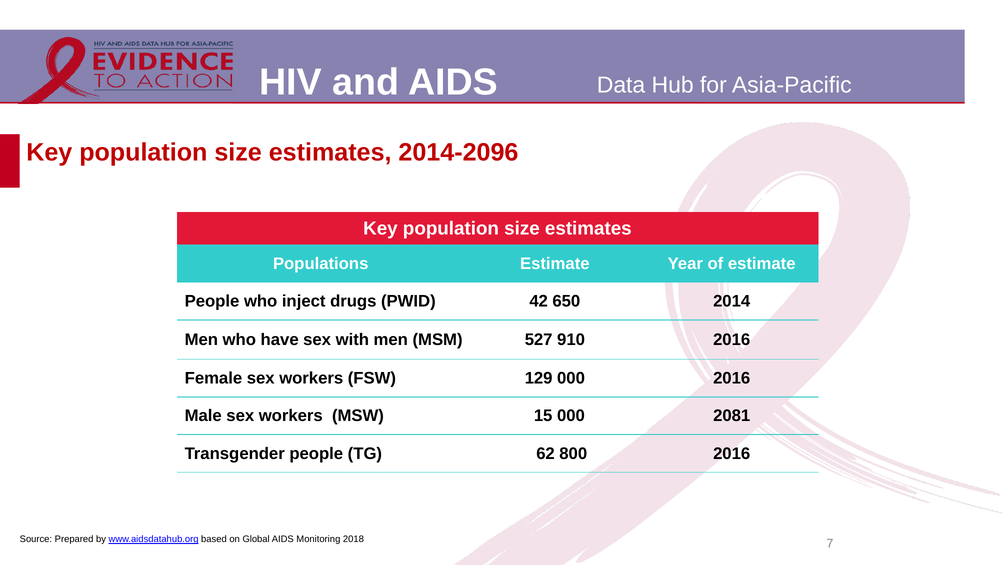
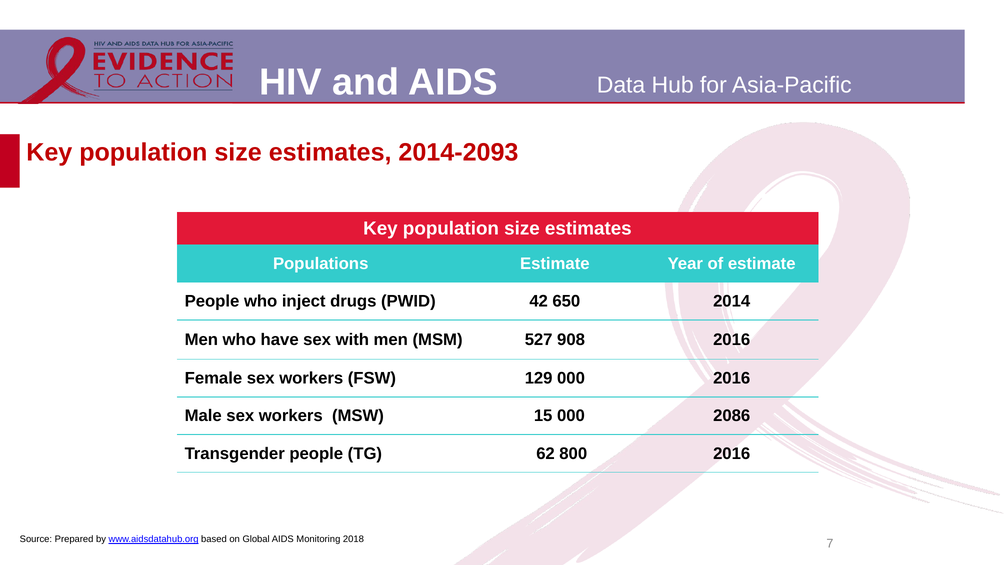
2014-2096: 2014-2096 -> 2014-2093 (458, 152)
910: 910 -> 908 (571, 340)
2081: 2081 -> 2086 (732, 416)
